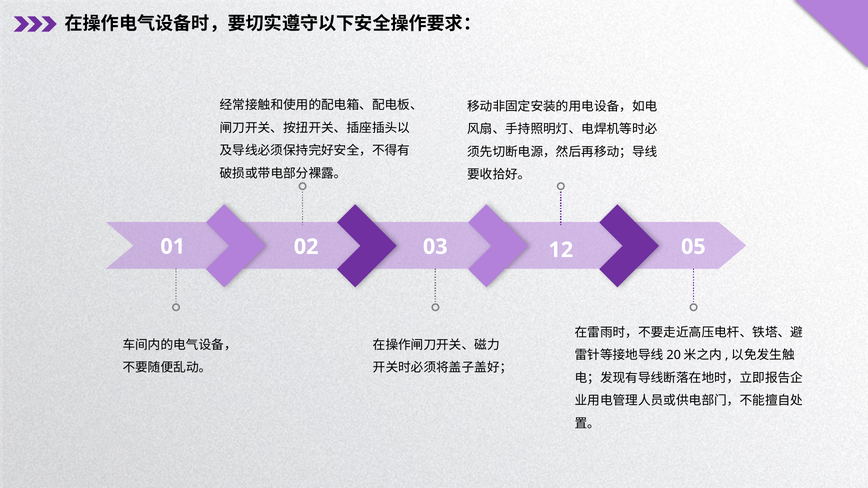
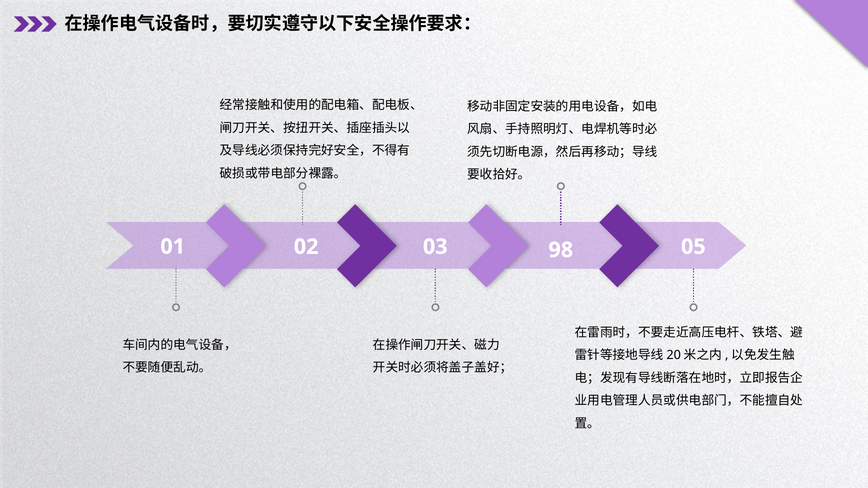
12: 12 -> 98 (561, 250)
